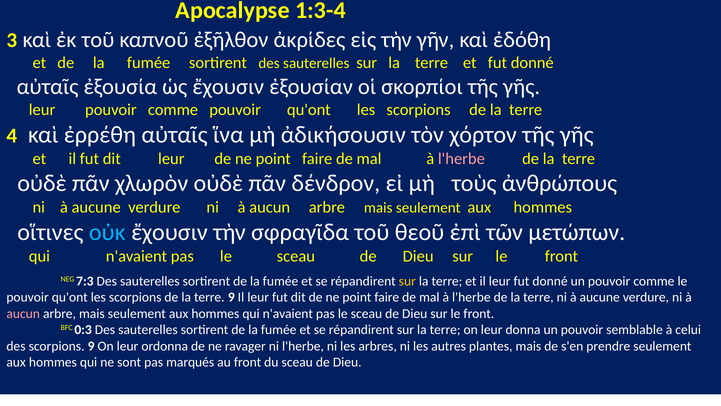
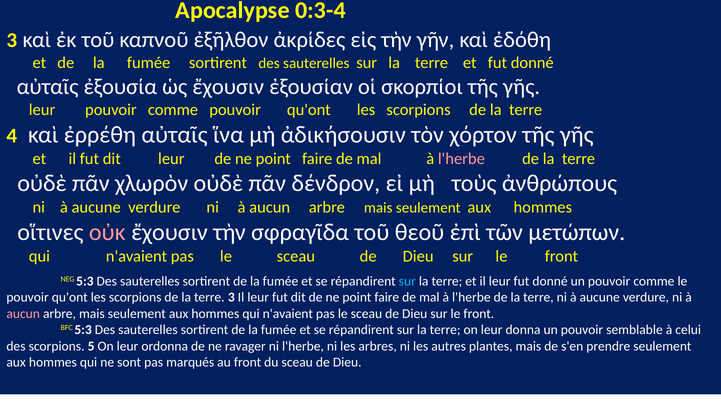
1:3-4: 1:3-4 -> 0:3-4 (320, 10)
οὐκ colour: light blue -> pink (107, 233)
NEG 7:3: 7:3 -> 5:3 (85, 282)
sur colour: yellow -> light blue (407, 282)
terre 9: 9 -> 3 (231, 298)
BFC 0:3: 0:3 -> 5:3 (83, 330)
scorpions 9: 9 -> 5 (91, 347)
